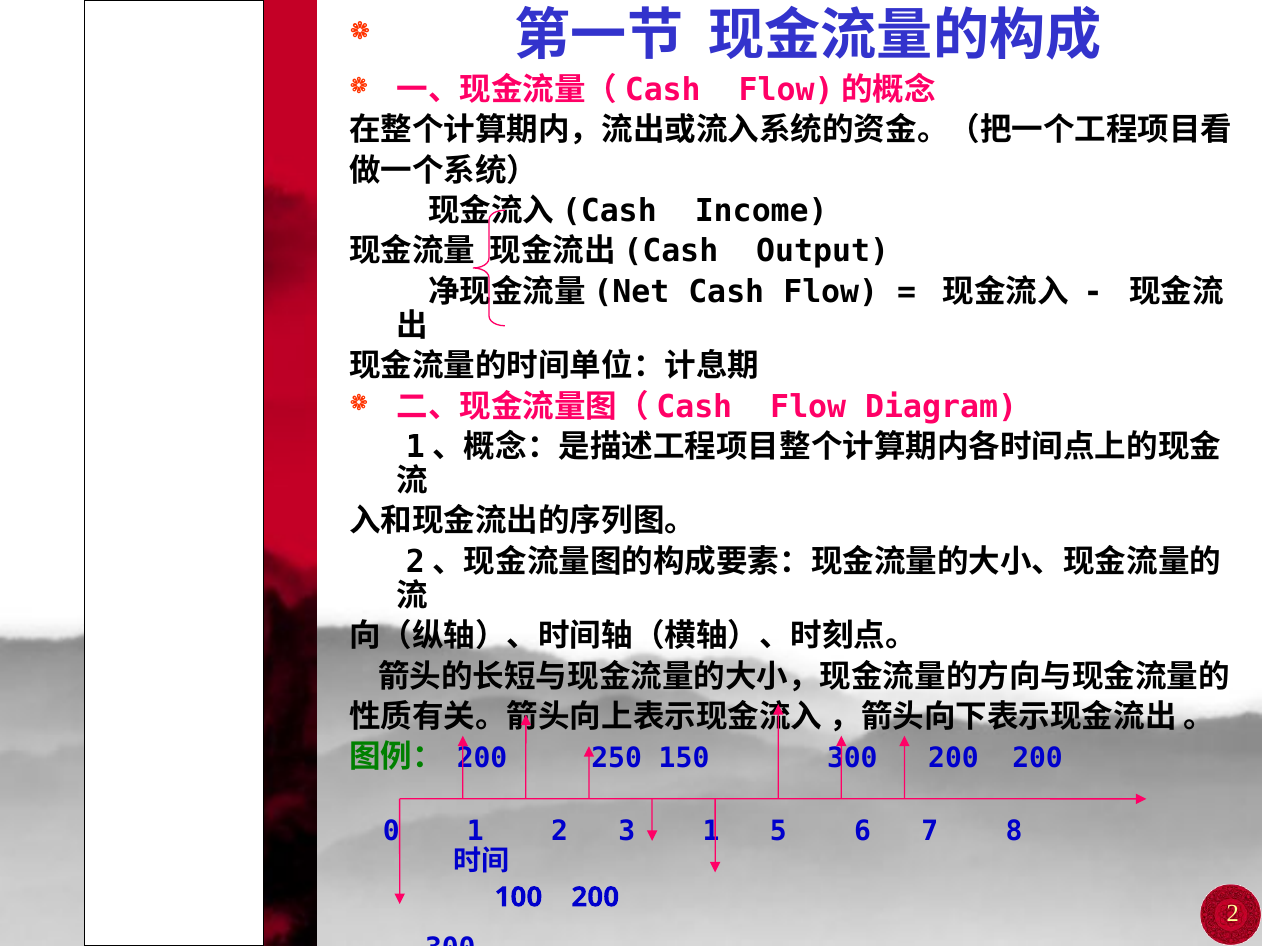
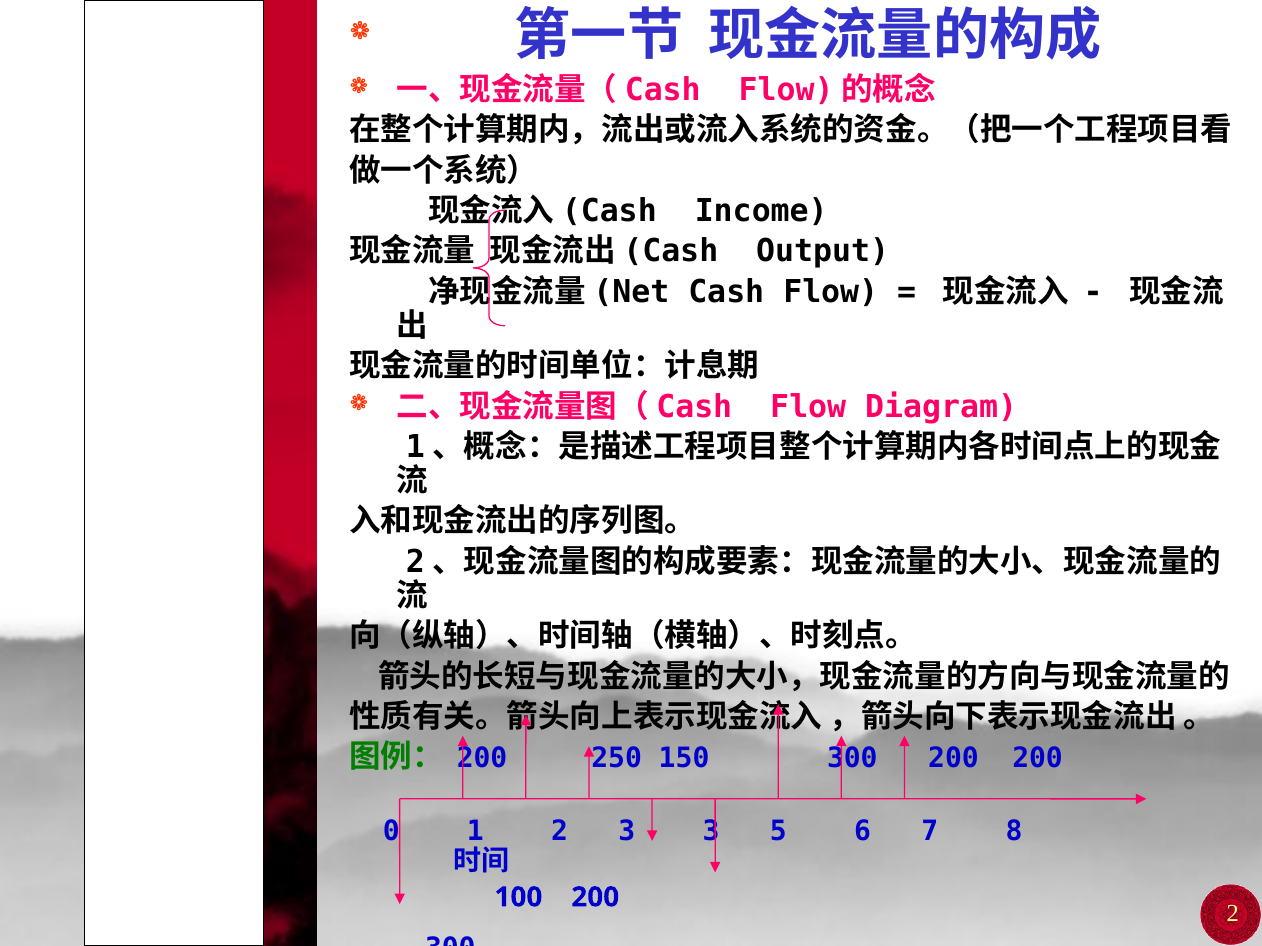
3 1: 1 -> 3 (711, 832)
